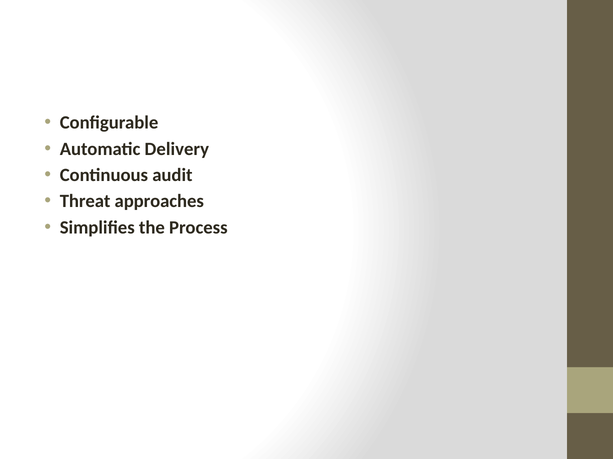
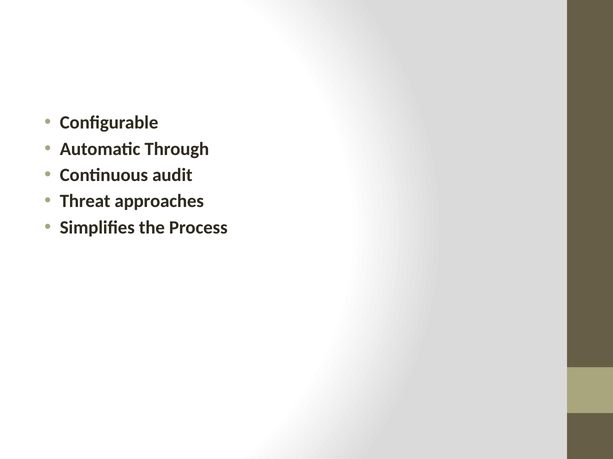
Delivery: Delivery -> Through (177, 149)
